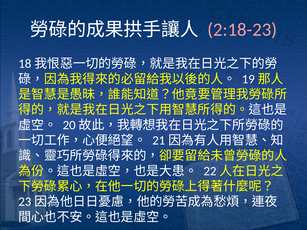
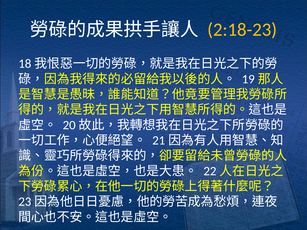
2:18-23 colour: pink -> yellow (242, 30)
